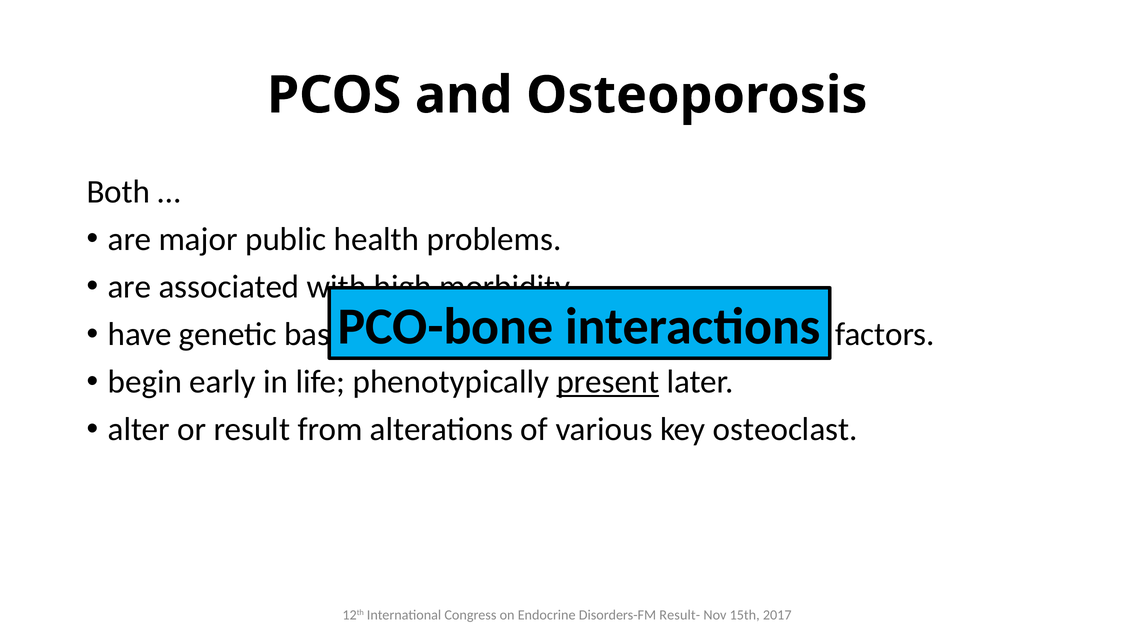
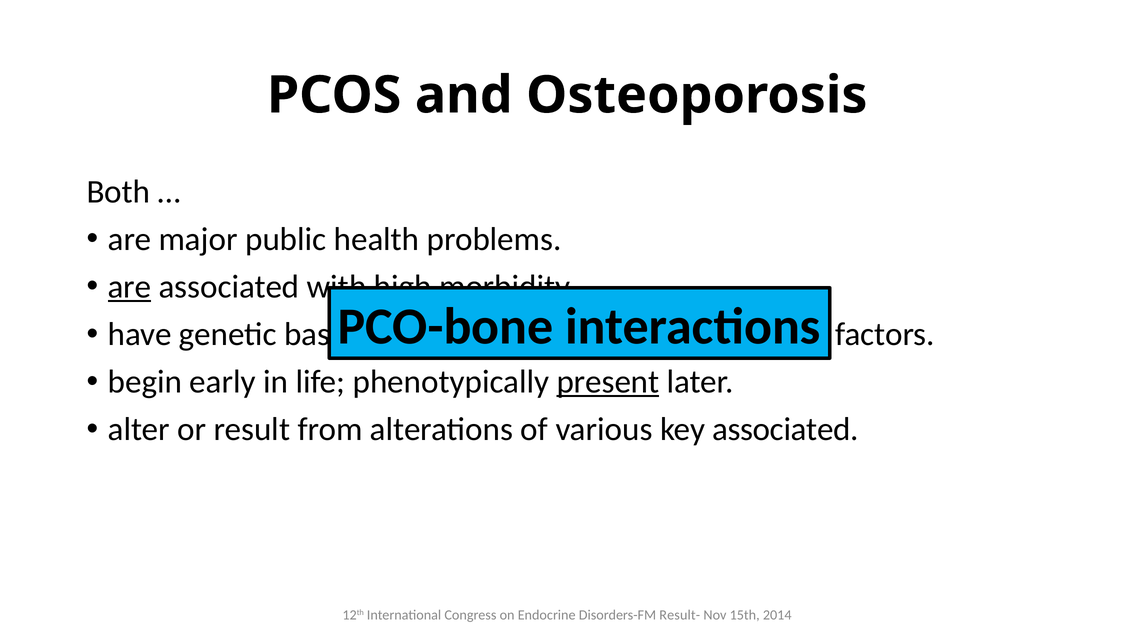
are underline: none -> present (130, 287)
key osteoclast: osteoclast -> associated (785, 430)
2017: 2017 -> 2014 (777, 615)
